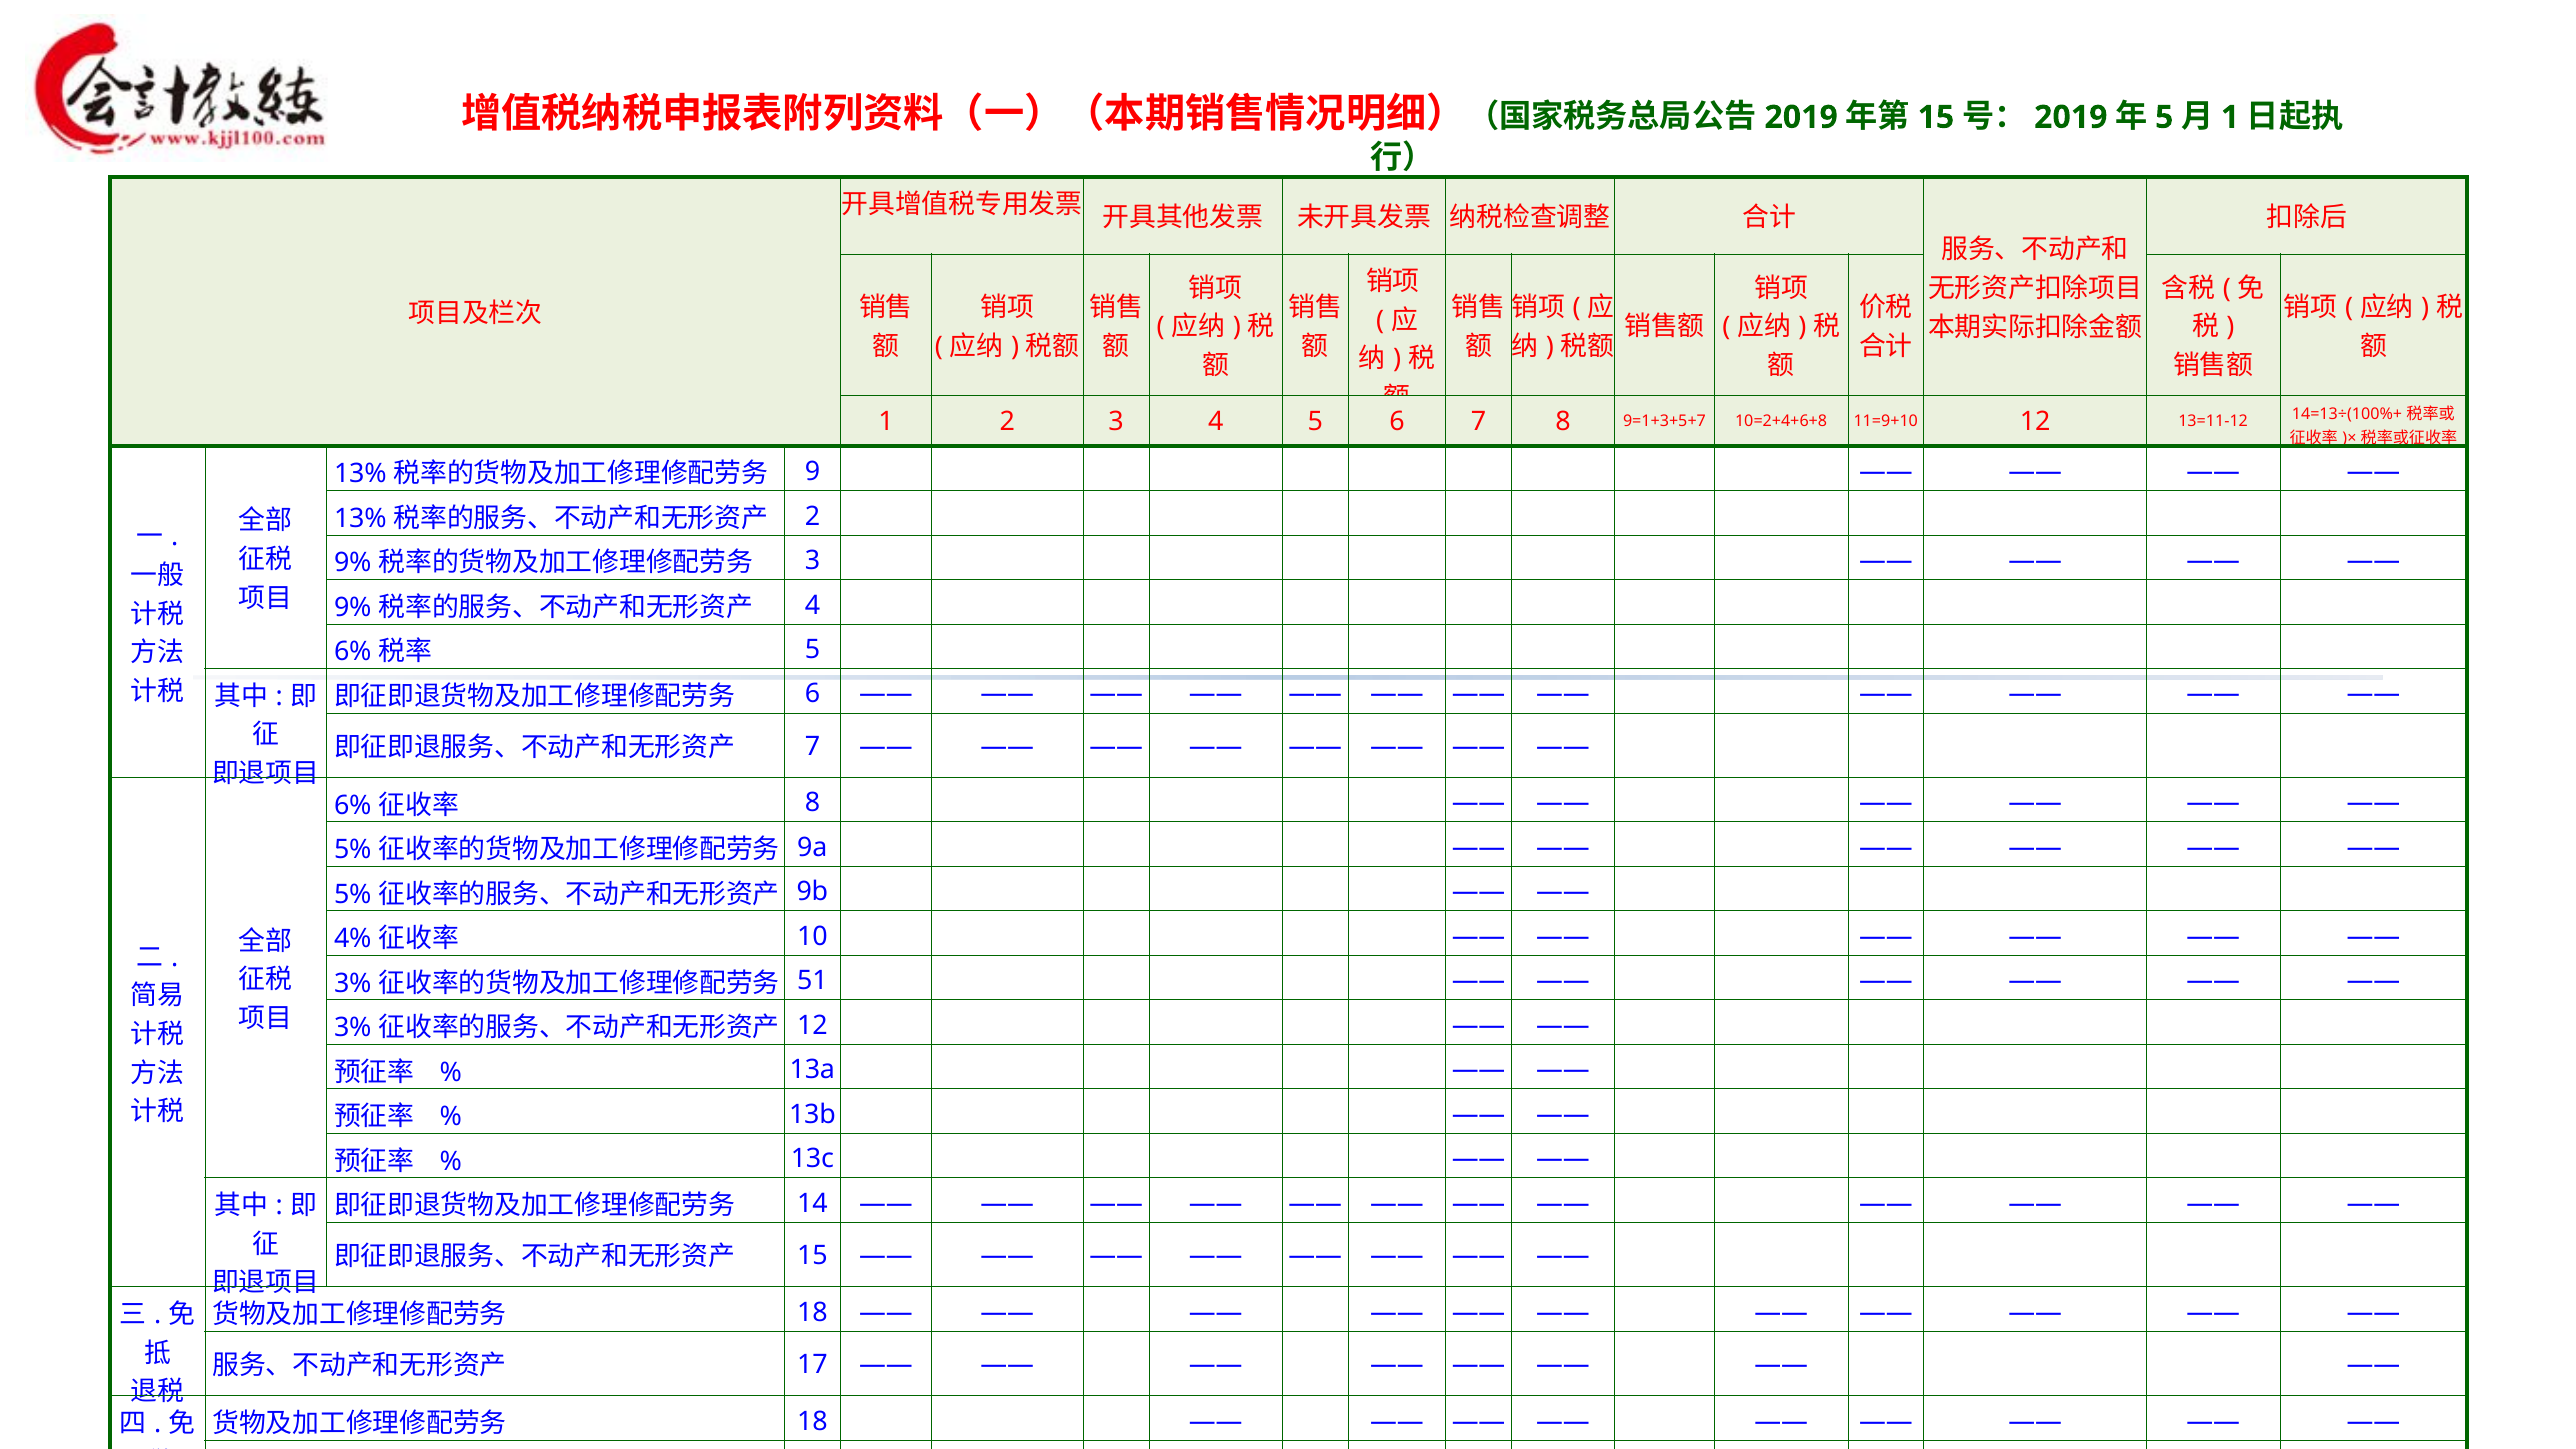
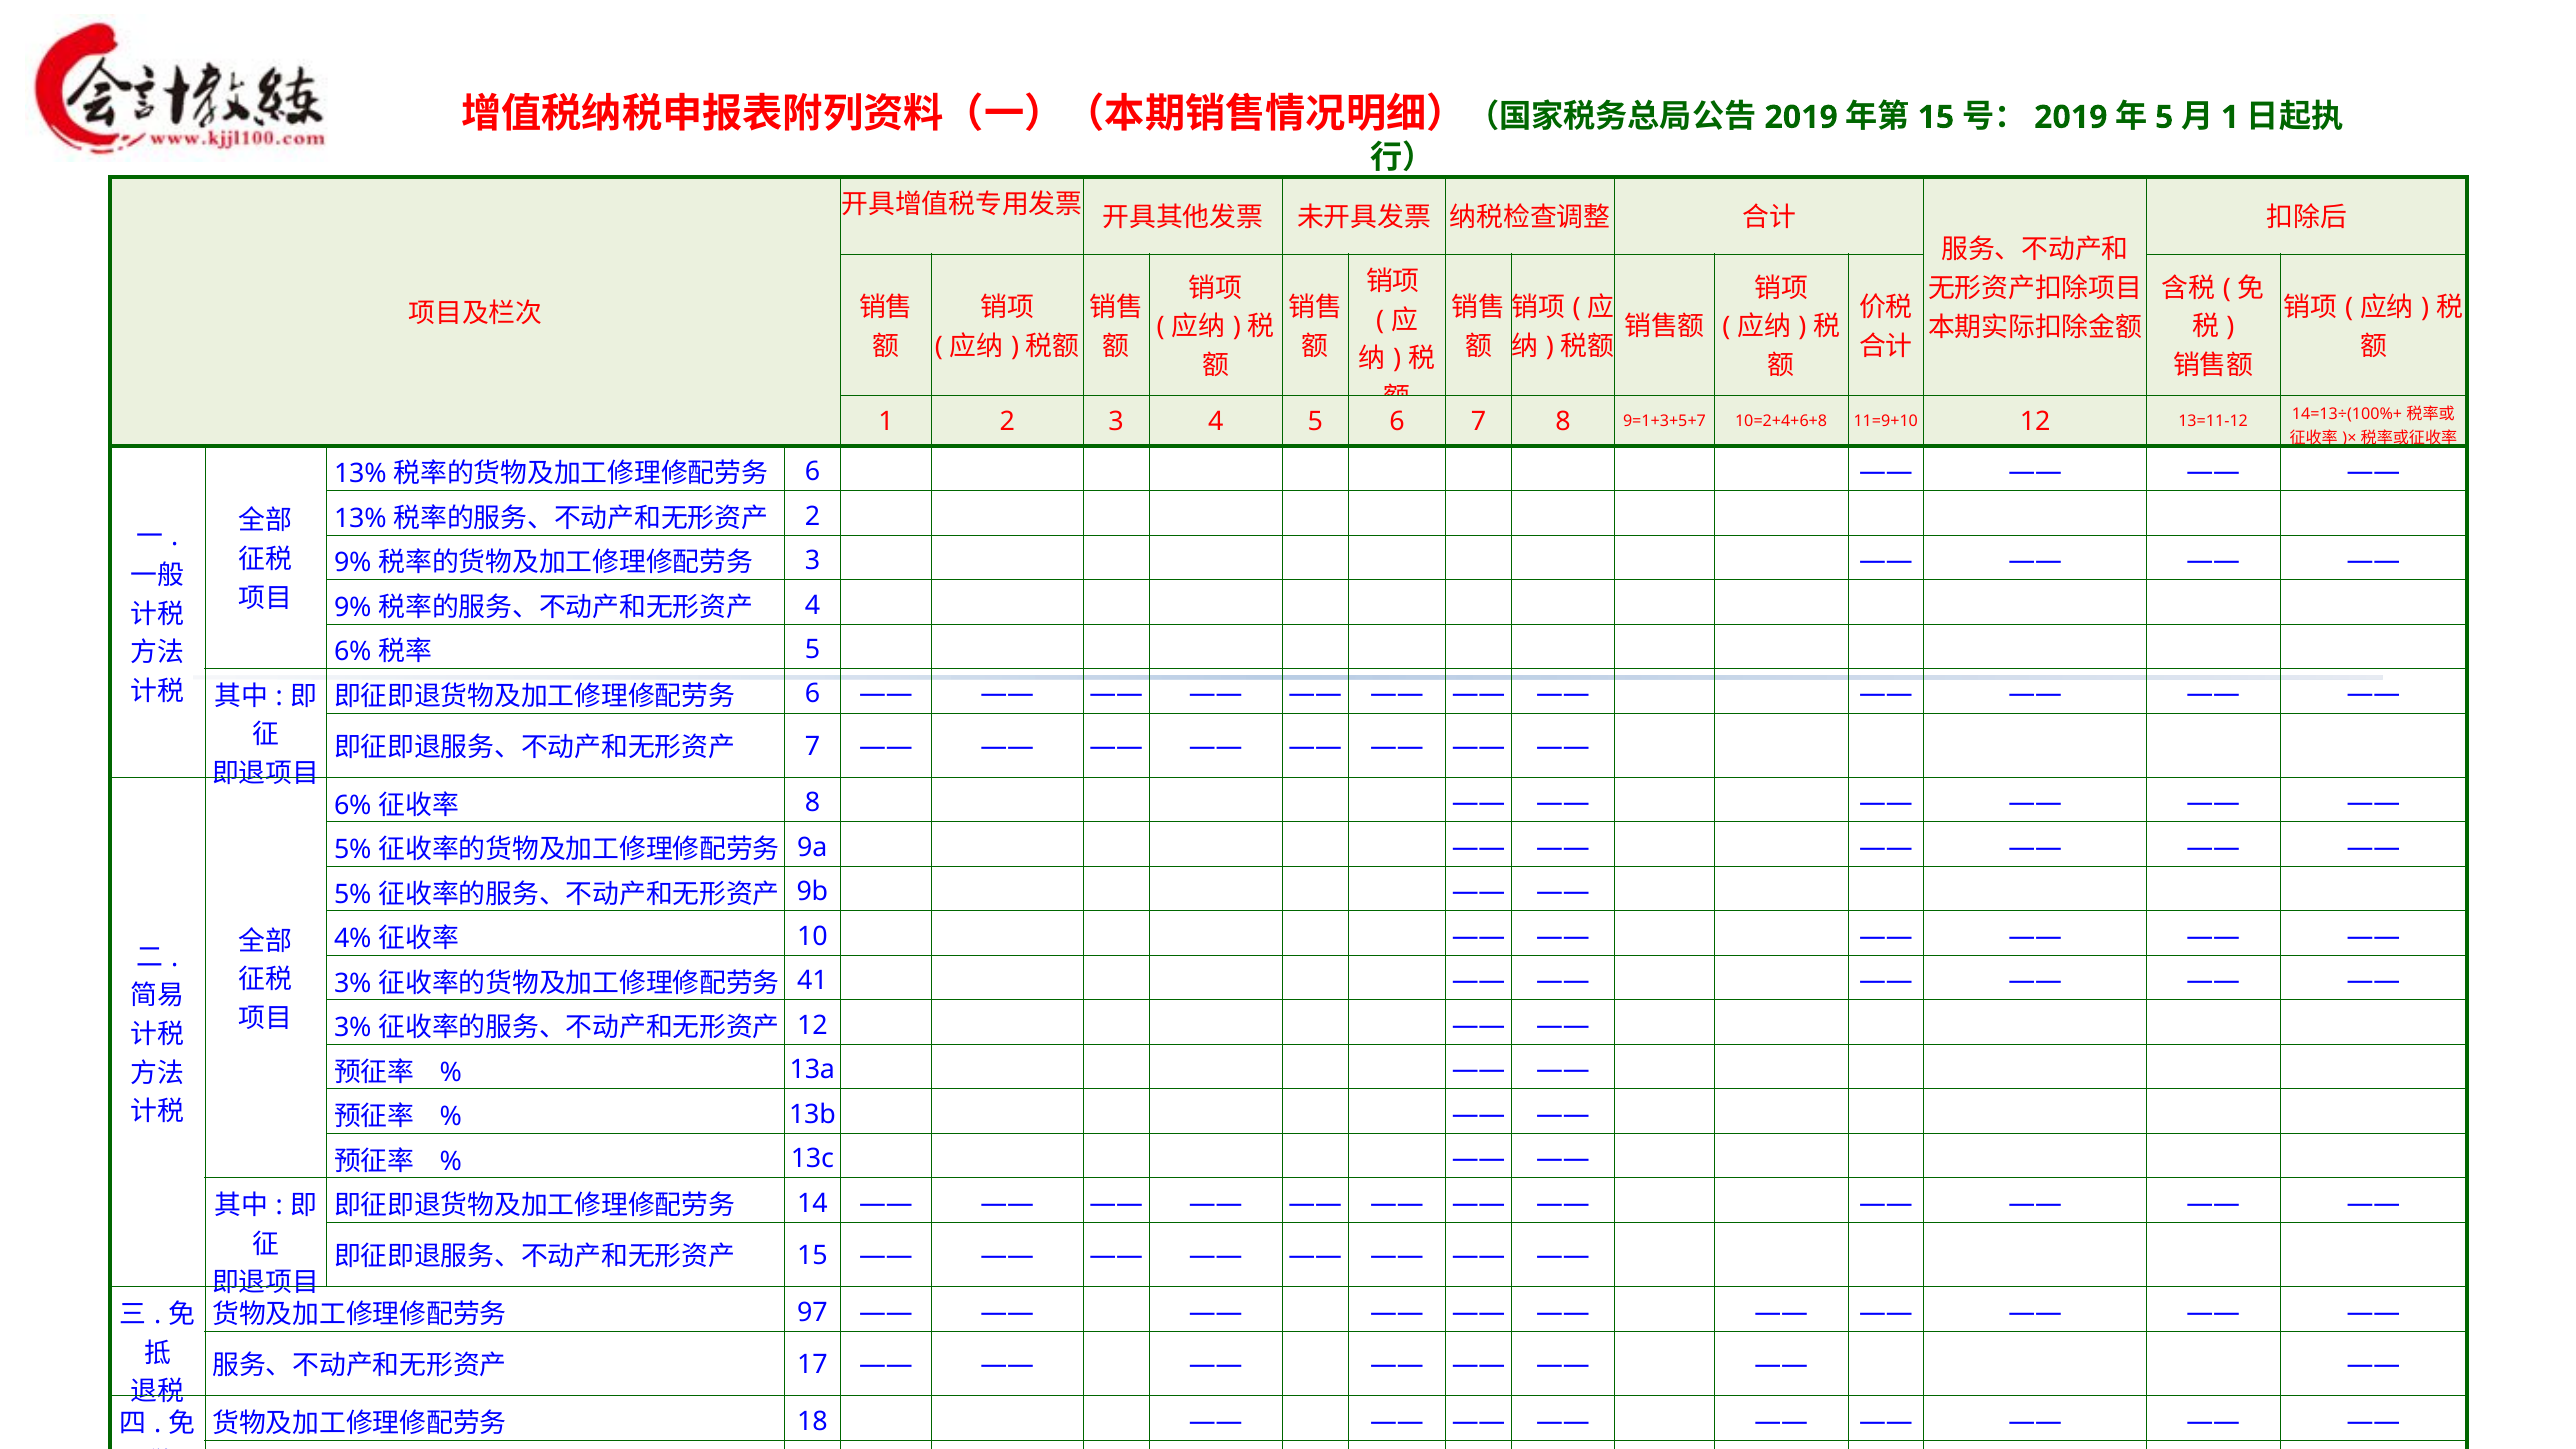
9: 9 -> 6 (812, 472)
51: 51 -> 41 (813, 981)
18: 18 -> 97 (813, 1312)
